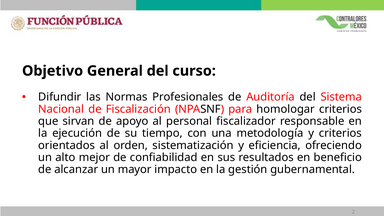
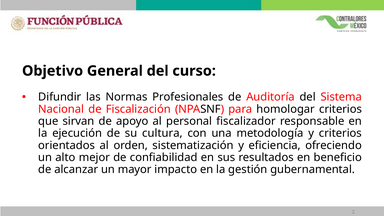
tiempo: tiempo -> cultura (162, 133)
